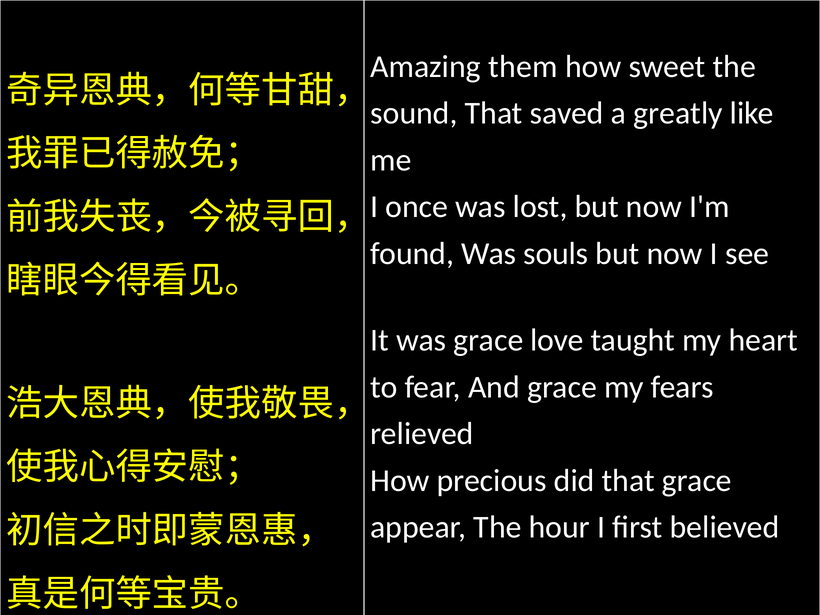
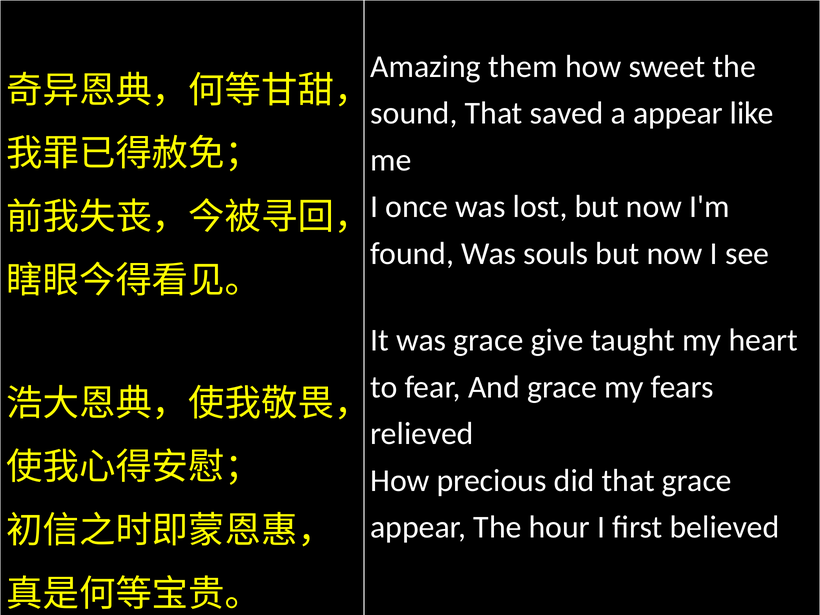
a greatly: greatly -> appear (678, 113)
love: love -> give (557, 340)
